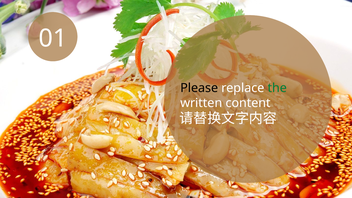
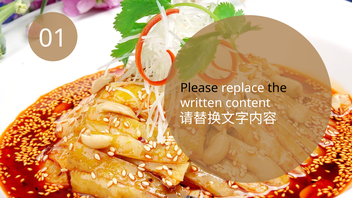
the colour: green -> black (277, 88)
